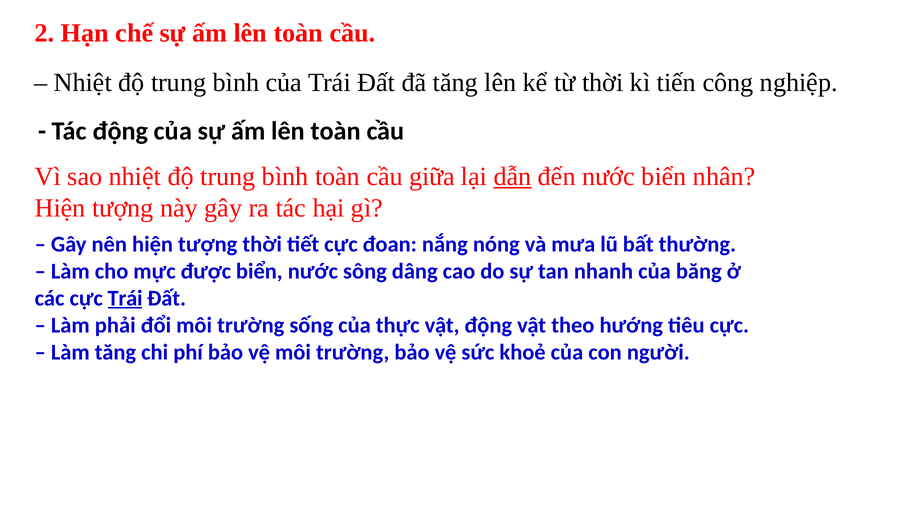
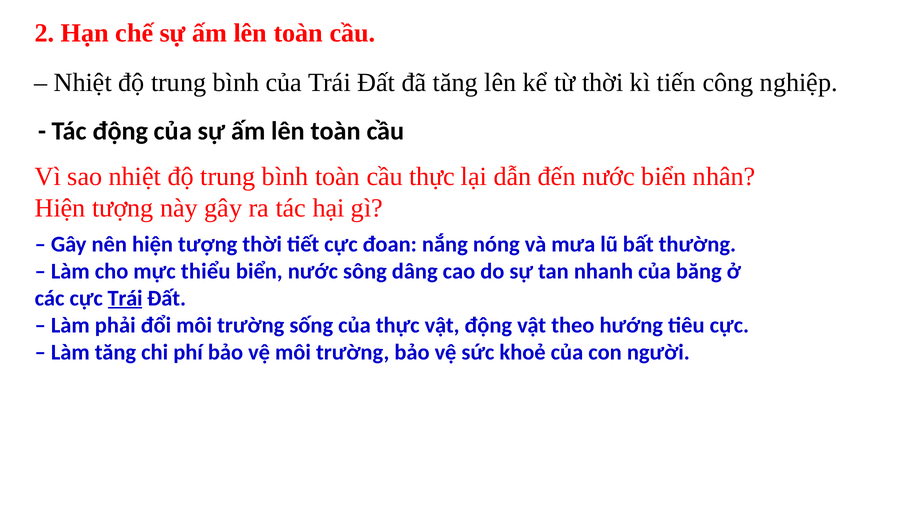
cầu giữa: giữa -> thực (432, 176)
dẫn underline: present -> none (512, 176)
được: được -> thiểu (206, 271)
